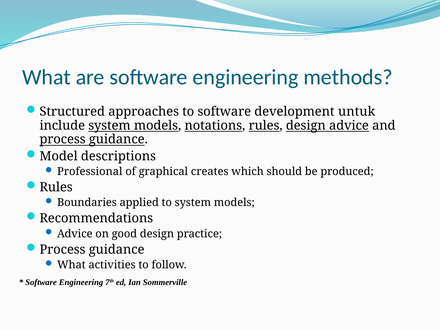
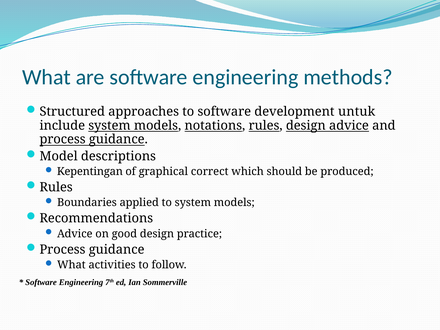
Professional: Professional -> Kepentingan (90, 172)
creates: creates -> correct (210, 172)
